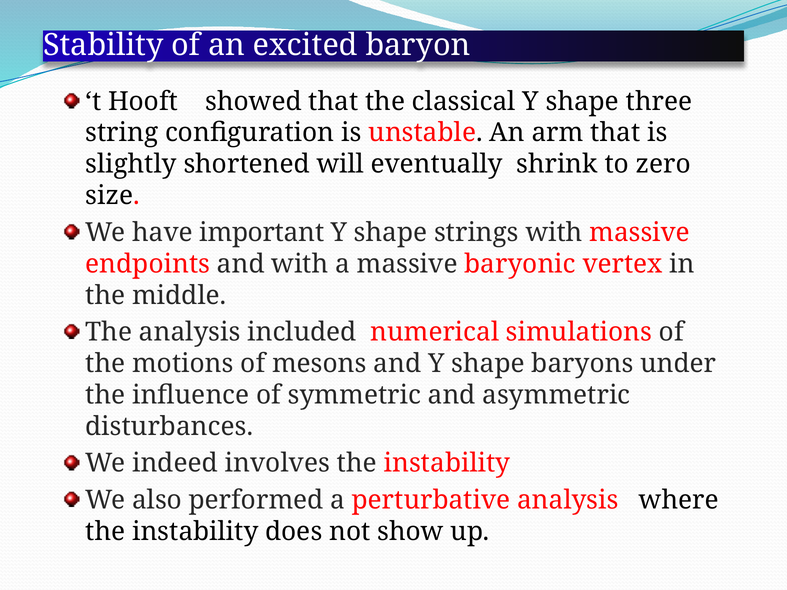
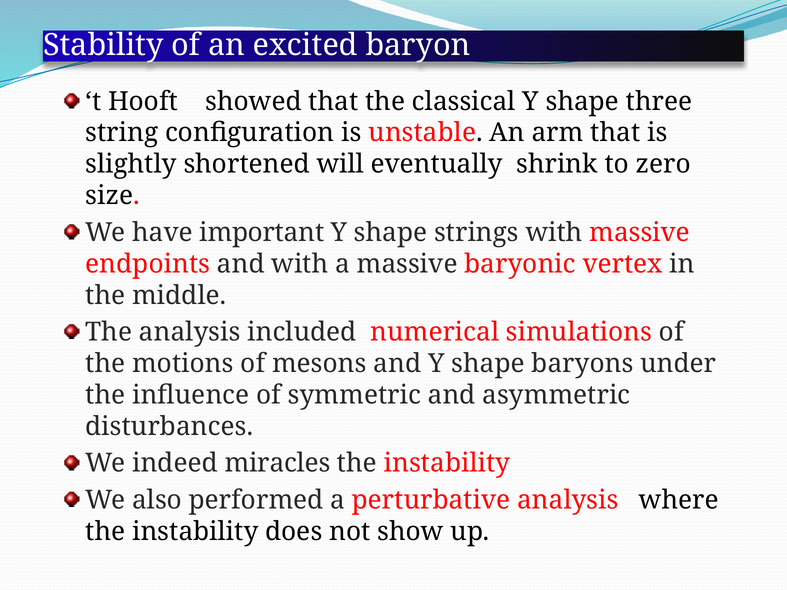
involves: involves -> miracles (278, 463)
